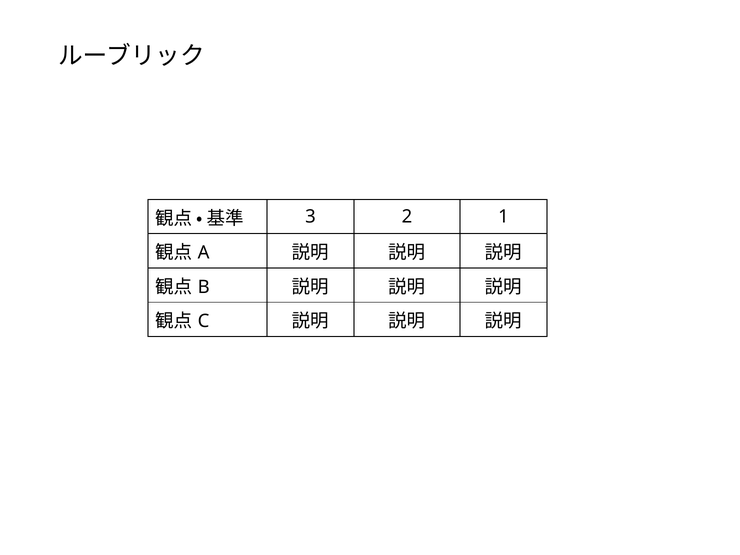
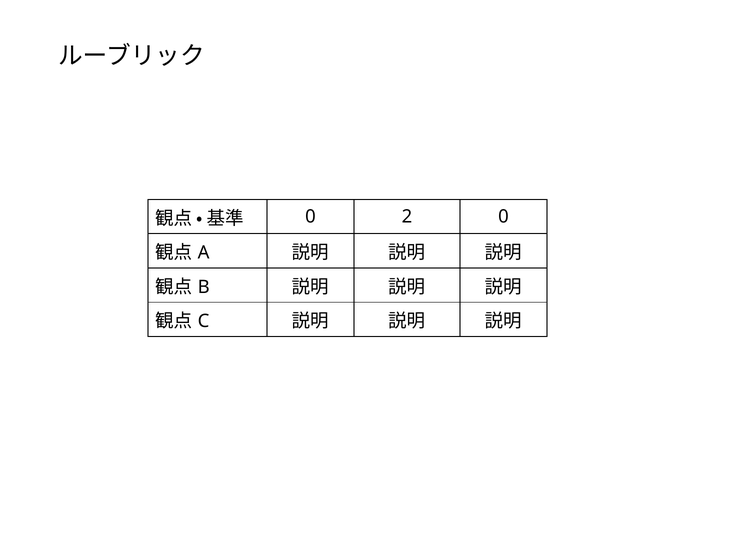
3: 3 -> 0 (311, 217)
2 1: 1 -> 0 (504, 217)
